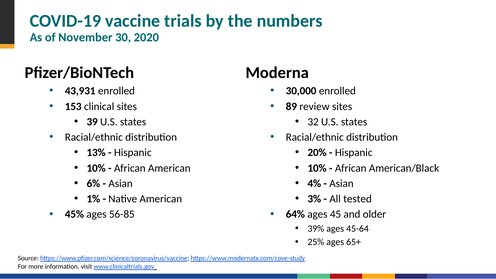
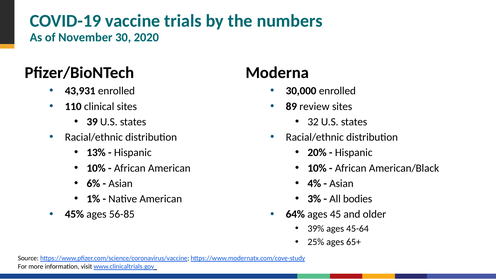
153: 153 -> 110 (73, 106)
tested: tested -> bodies (358, 199)
